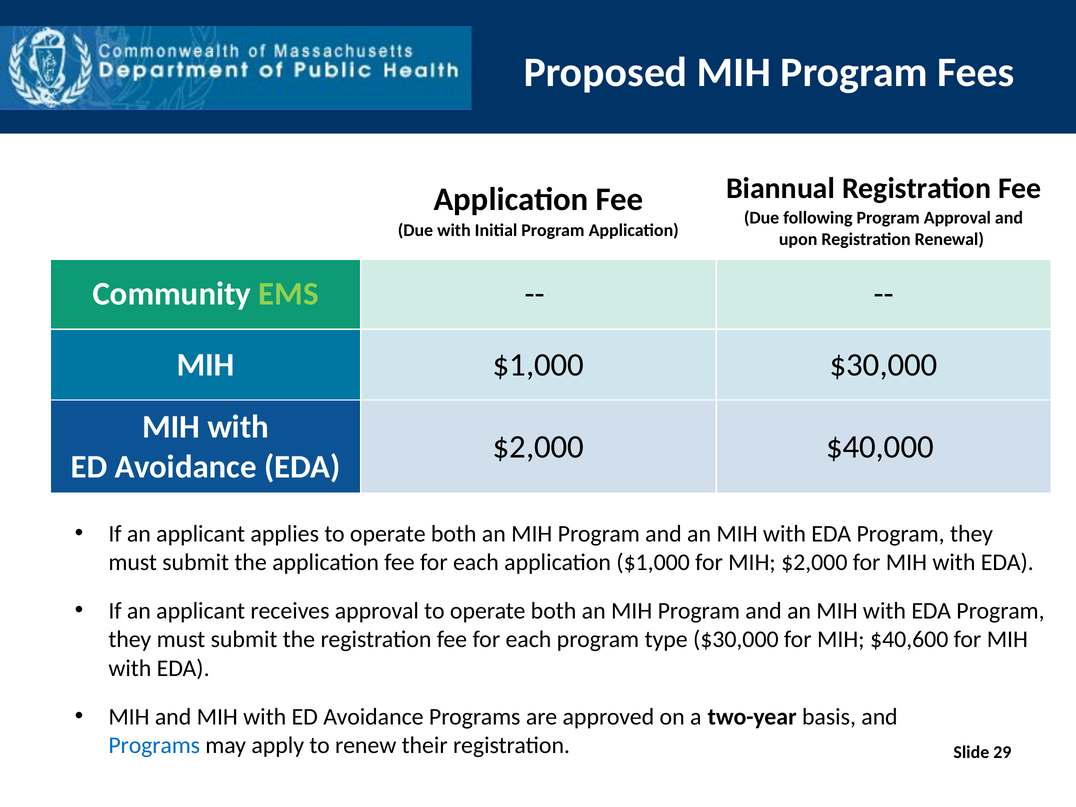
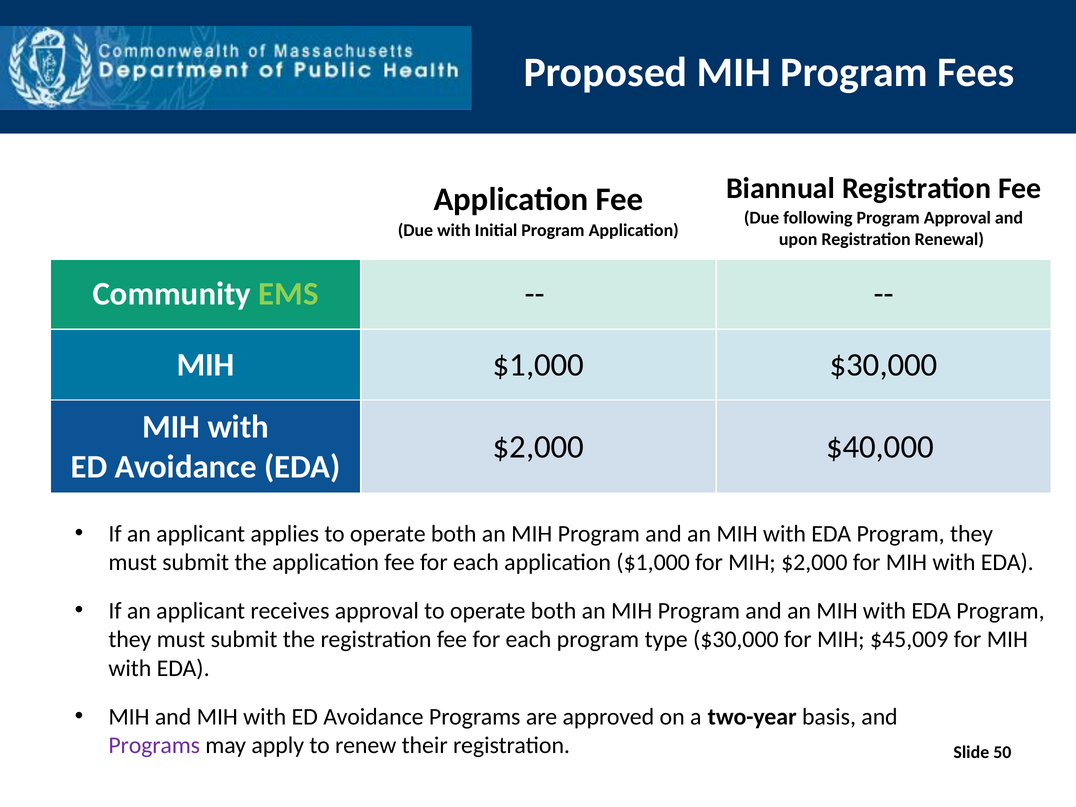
$40,600: $40,600 -> $45,009 (909, 640)
Programs colour: blue -> purple (154, 745)
29: 29 -> 50 (1002, 752)
